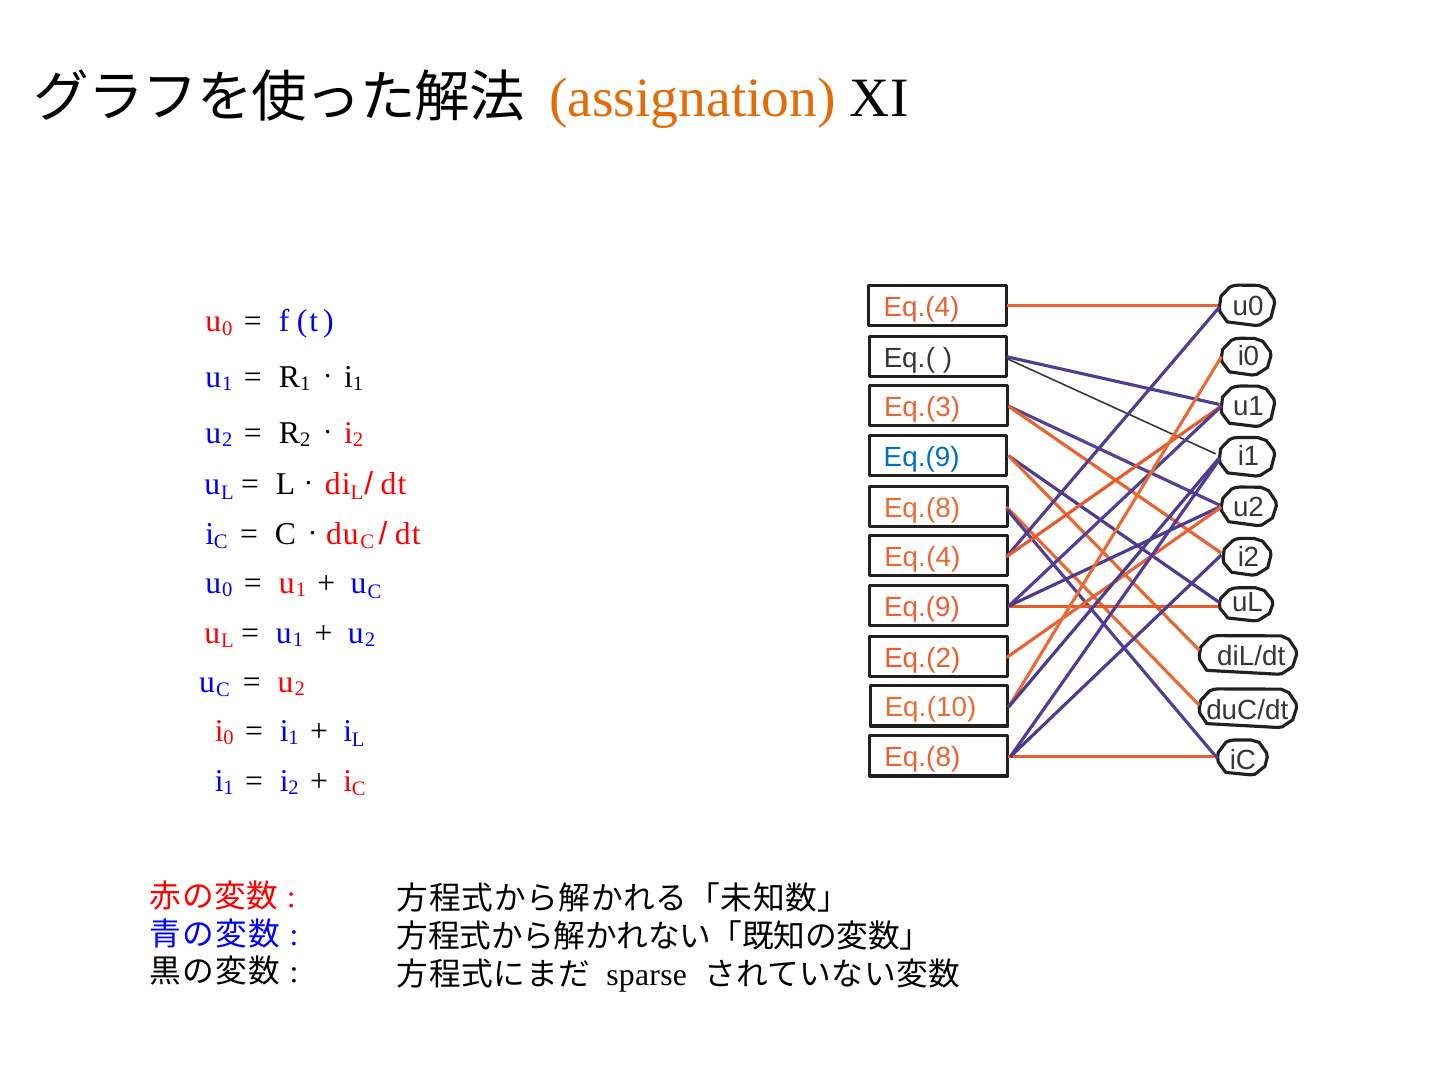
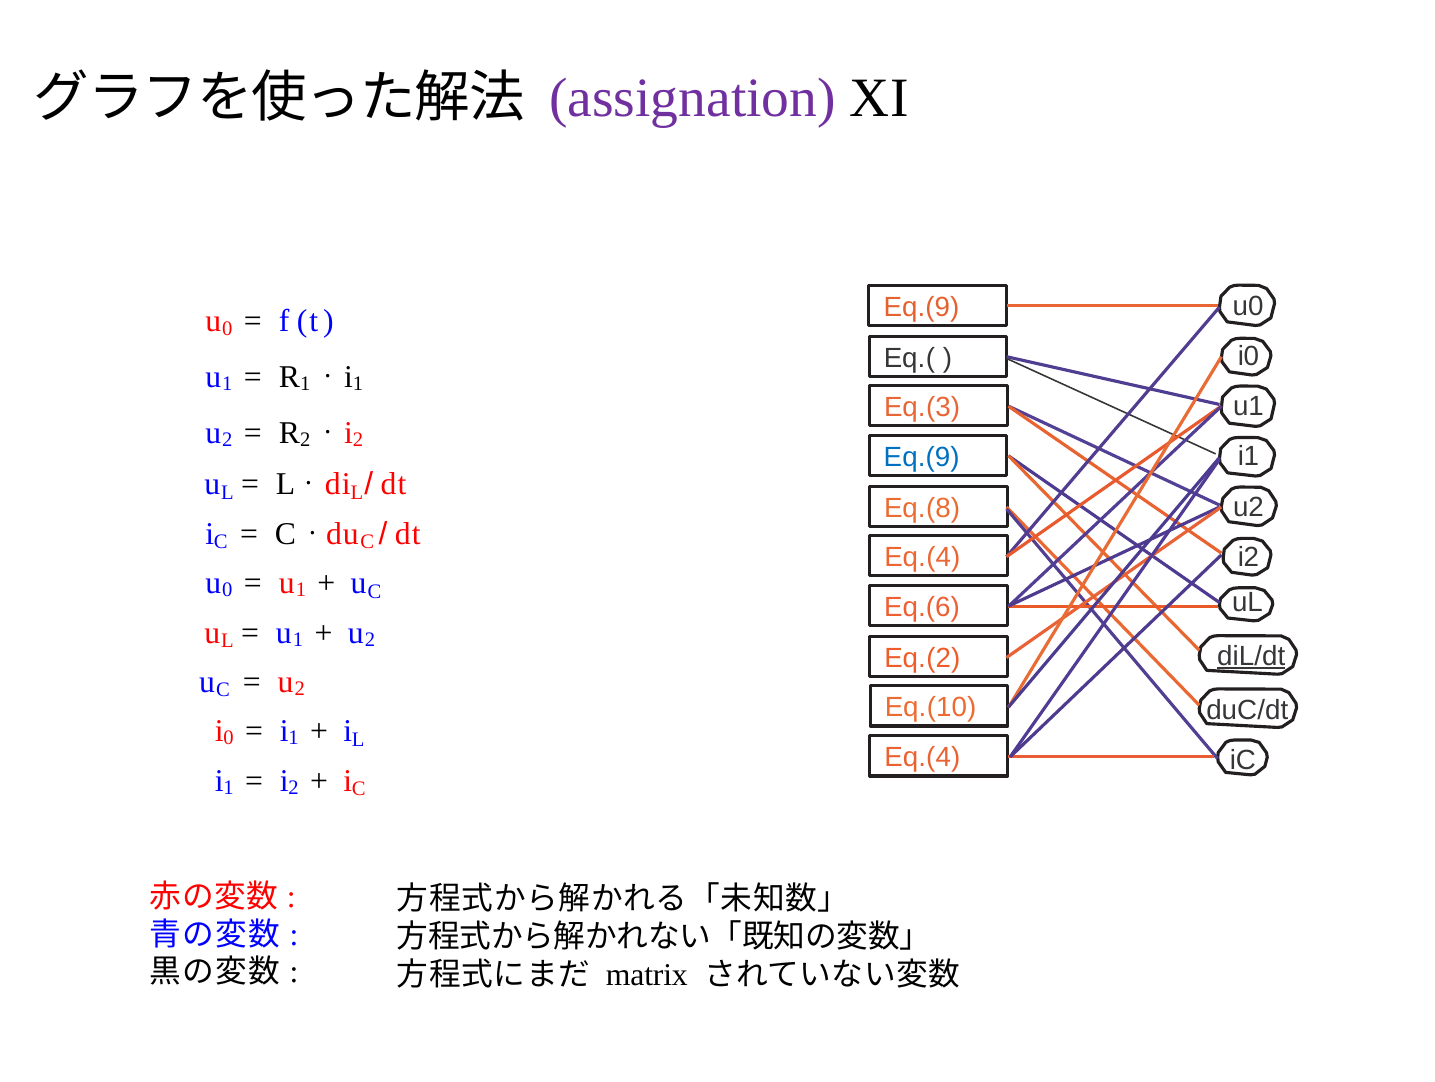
assignation colour: orange -> purple (693, 98)
Eq.(4: Eq.(4 -> Eq.(9 (921, 307)
Eq.(9: Eq.(9 -> Eq.(6 (922, 608)
diL/dt underline: none -> present (1251, 656)
Eq.(8: Eq.(8 -> Eq.(4 (922, 758)
sparse: sparse -> matrix (647, 975)
